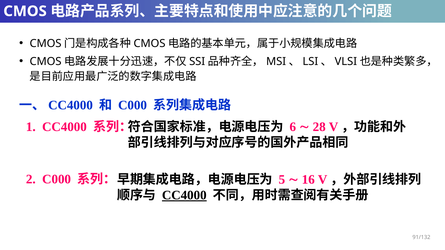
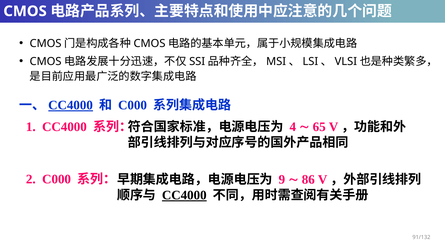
CC4000 underline: none -> present (71, 105)
6: 6 -> 4 (293, 127)
28: 28 -> 65 (319, 127)
5: 5 -> 9 (282, 180)
16: 16 -> 86 (308, 180)
